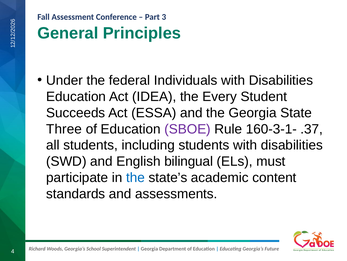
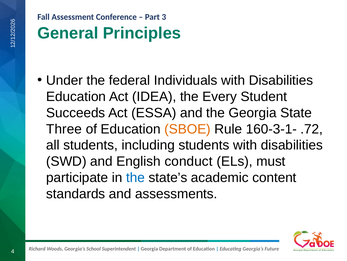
SBOE colour: purple -> orange (188, 129)
.37: .37 -> .72 (312, 129)
bilingual: bilingual -> conduct (189, 161)
